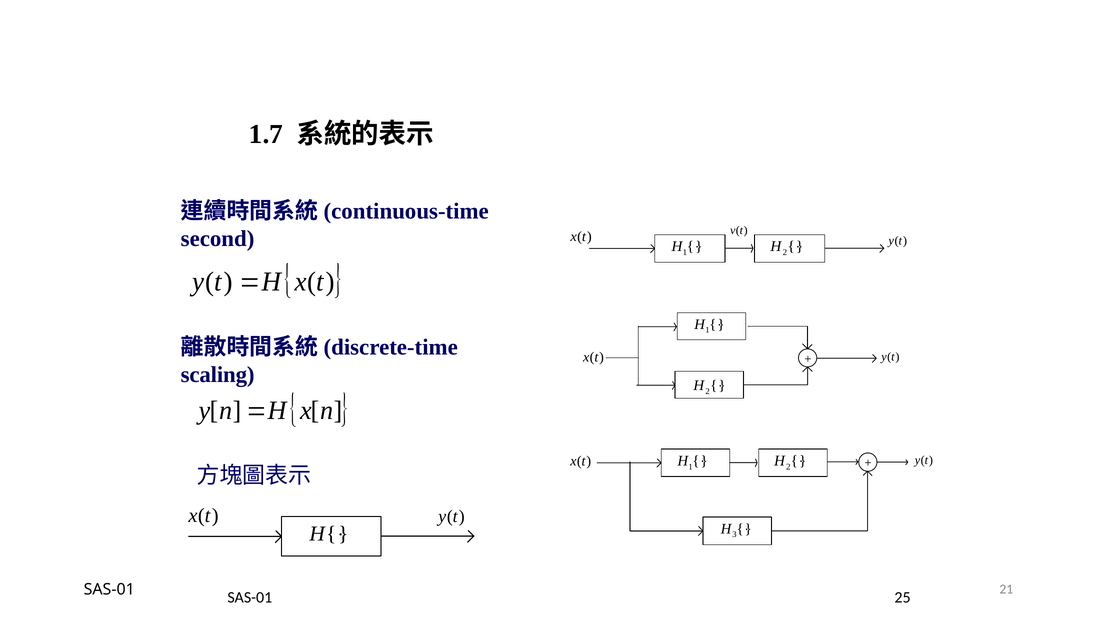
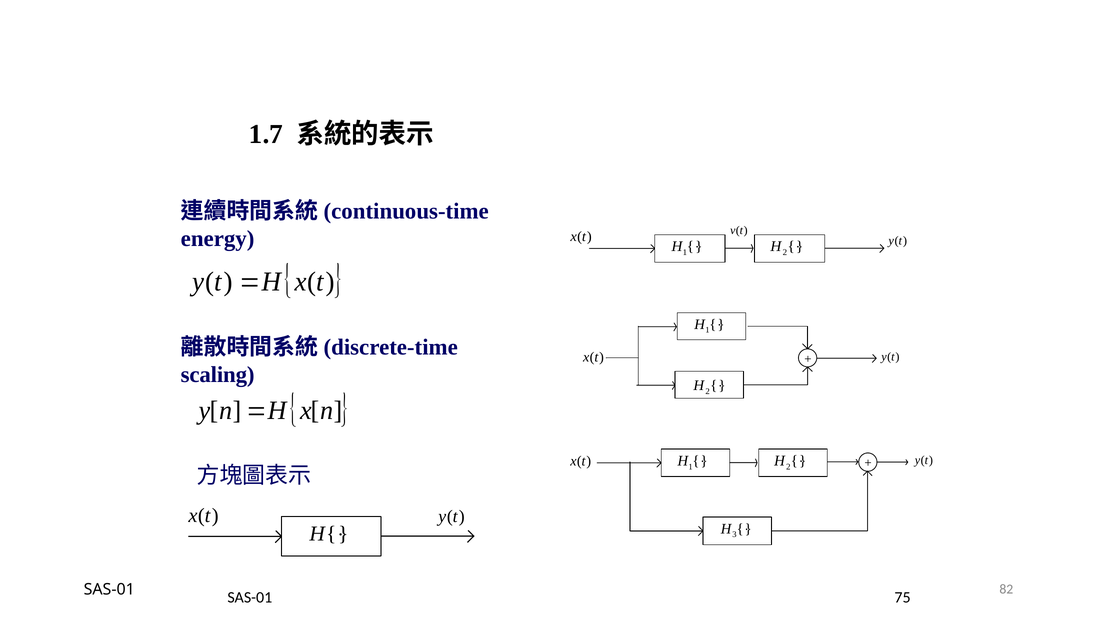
second: second -> energy (218, 239)
21: 21 -> 82 (1006, 589)
25: 25 -> 75 (903, 597)
